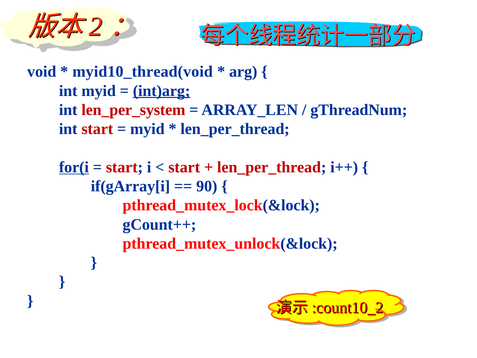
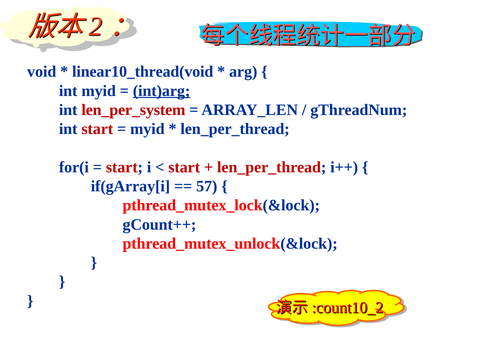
myid10_thread(void: myid10_thread(void -> linear10_thread(void (143, 72)
for(i underline: present -> none (74, 167)
90: 90 -> 57 (207, 186)
